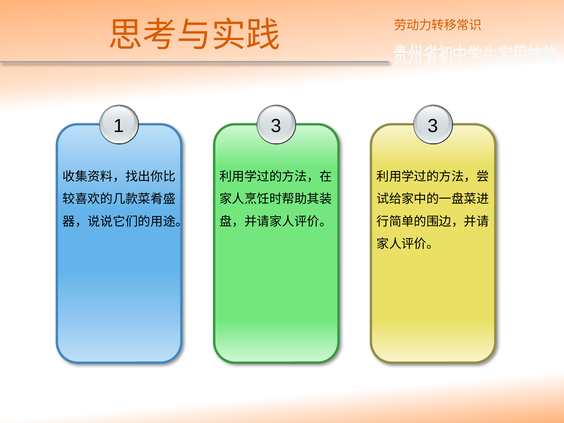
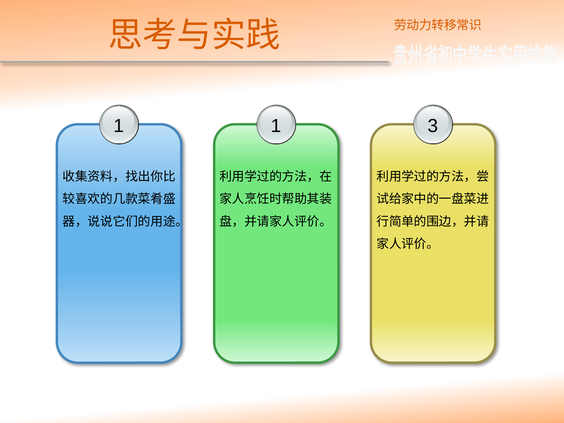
1 3: 3 -> 1 (276, 126)
